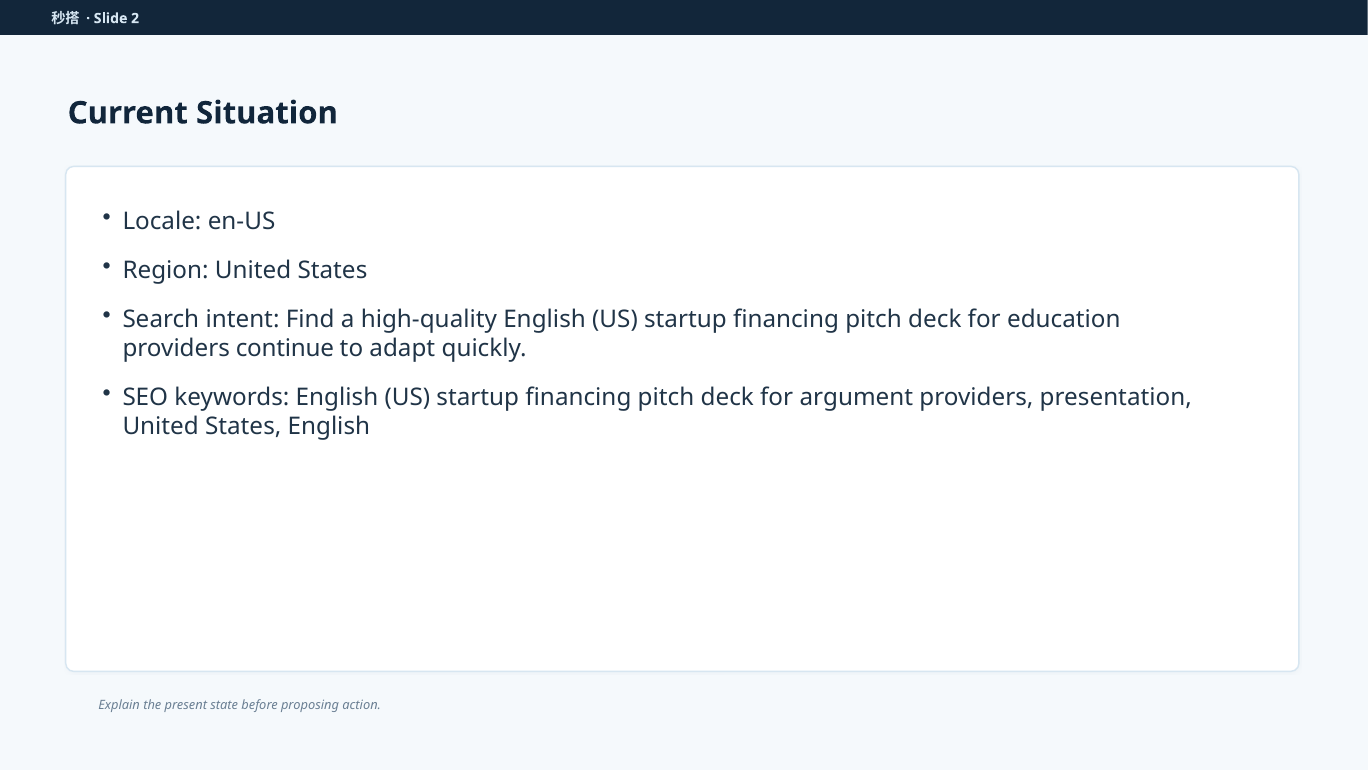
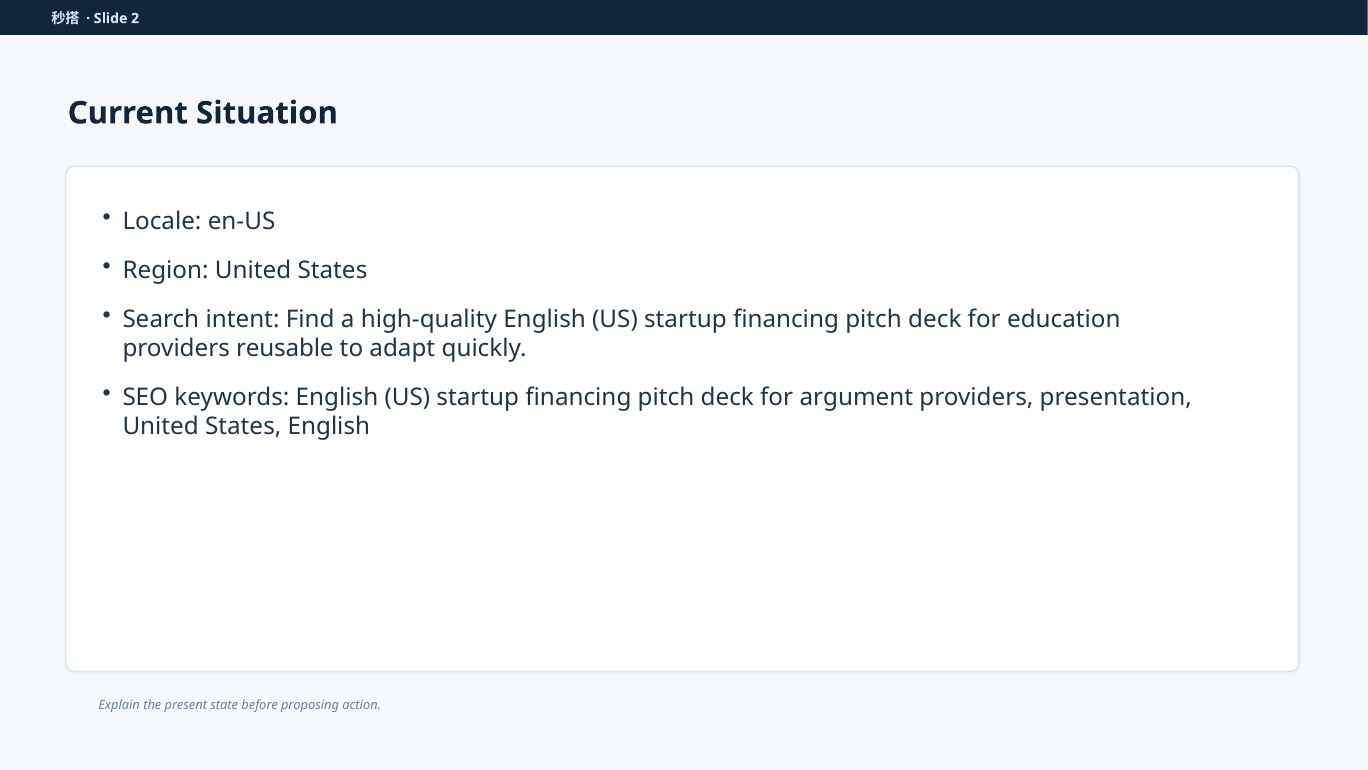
continue: continue -> reusable (285, 349)
